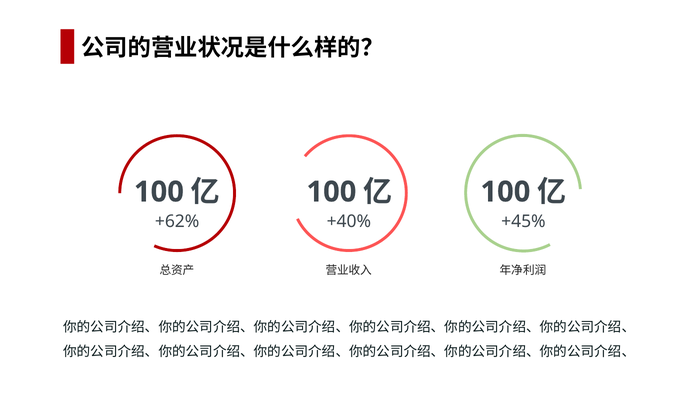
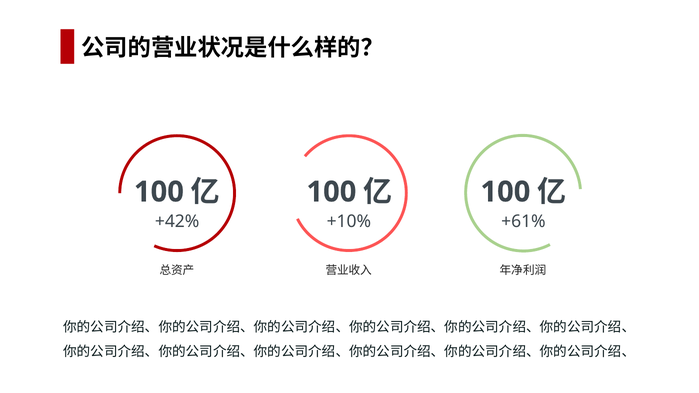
+62%: +62% -> +42% (177, 222)
+40%: +40% -> +10% (349, 222)
+45%: +45% -> +61% (523, 222)
